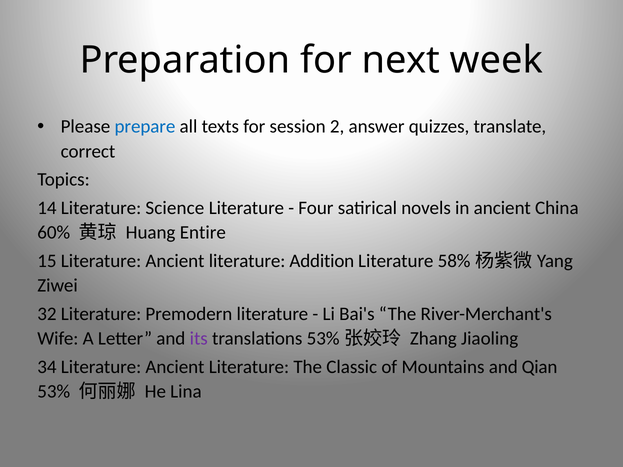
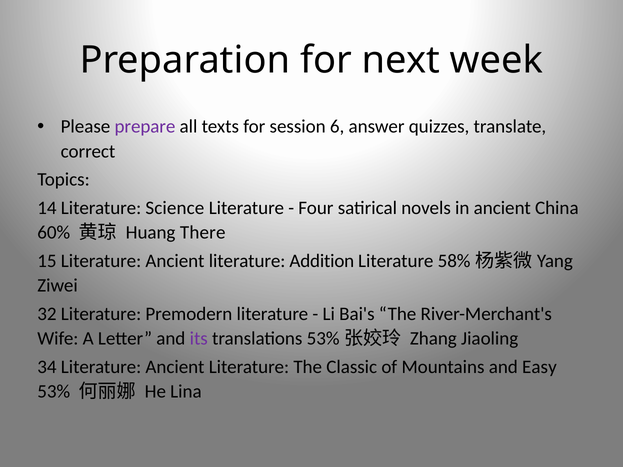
prepare colour: blue -> purple (145, 127)
2: 2 -> 6 (337, 127)
Entire: Entire -> There (203, 233)
Qian: Qian -> Easy (539, 367)
